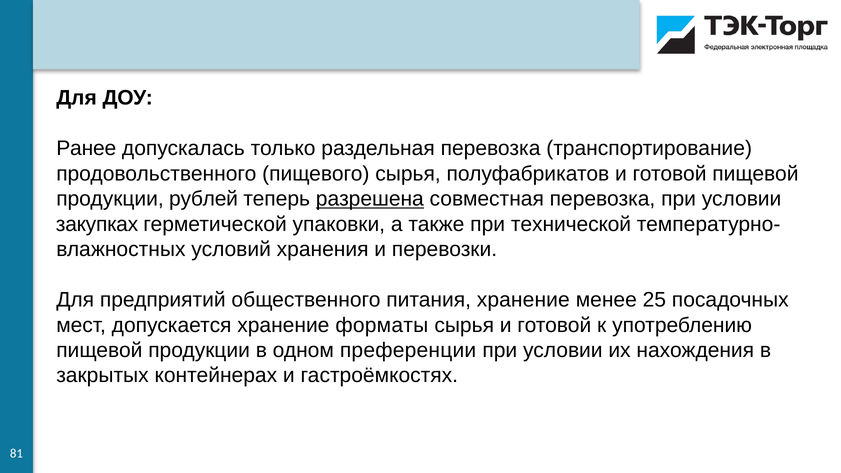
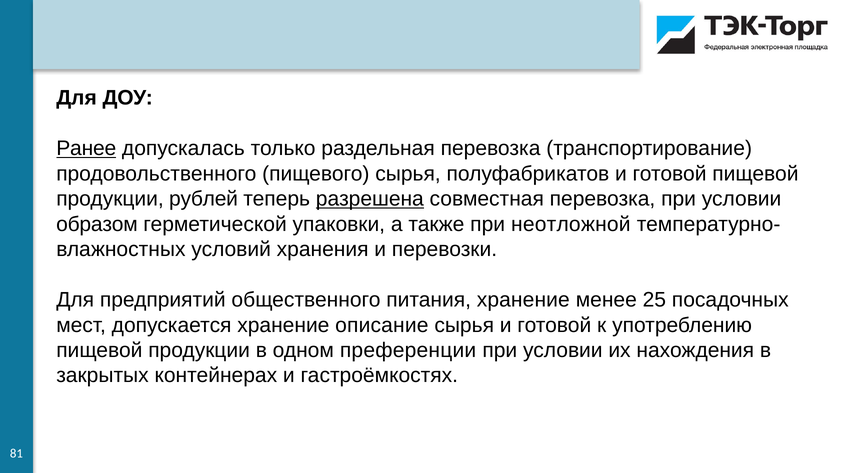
Ранее underline: none -> present (86, 149)
закупках: закупках -> образом (97, 224)
технической: технической -> неотложной (571, 224)
форматы: форматы -> описание (382, 325)
